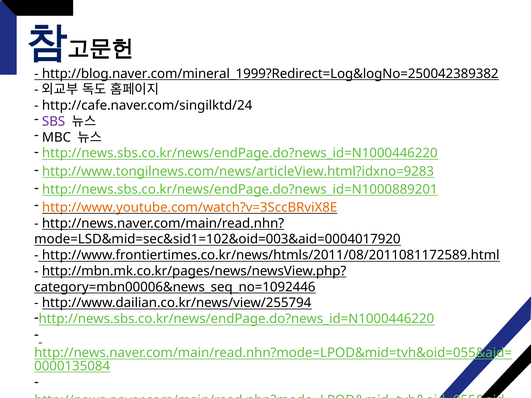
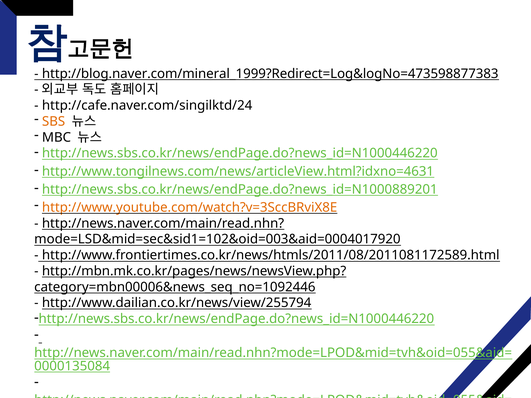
http://blog.naver.com/mineral_1999?Redirect=Log&logNo=250042389382: http://blog.naver.com/mineral_1999?Redirect=Log&logNo=250042389382 -> http://blog.naver.com/mineral_1999?Redirect=Log&logNo=473598877383 (270, 74)
SBS colour: purple -> orange (54, 122)
http://www.tongilnews.com/news/articleView.html?idxno=9283: http://www.tongilnews.com/news/articleView.html?idxno=9283 -> http://www.tongilnews.com/news/articleView.html?idxno=4631 (238, 171)
